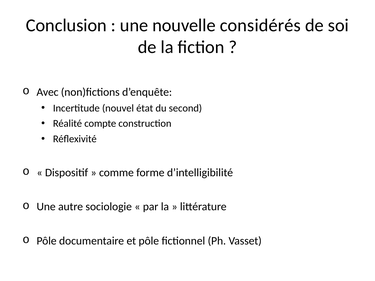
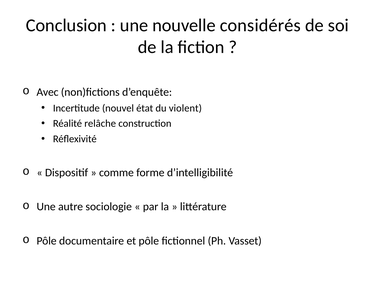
second: second -> violent (185, 108)
compte: compte -> relâche (100, 124)
